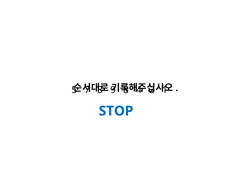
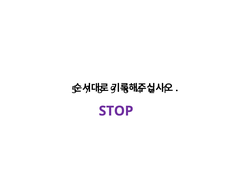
STOP colour: blue -> purple (116, 111)
